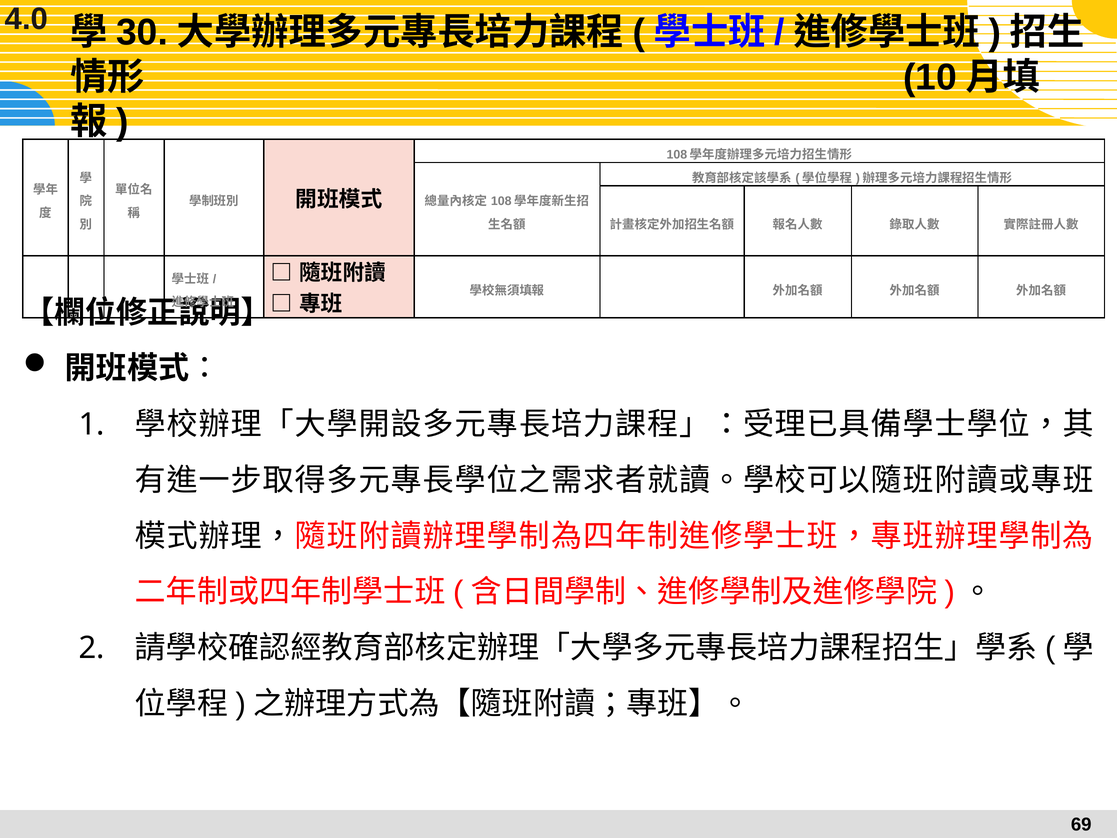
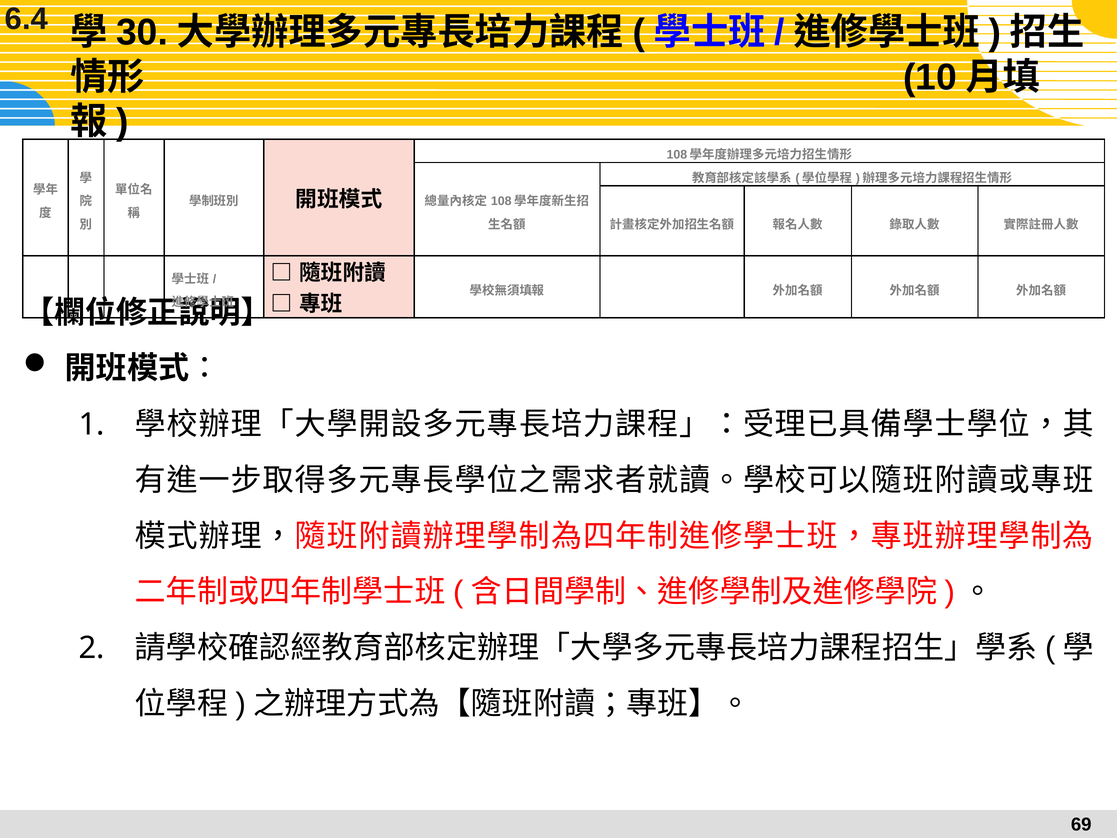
4.0: 4.0 -> 6.4 (26, 19)
